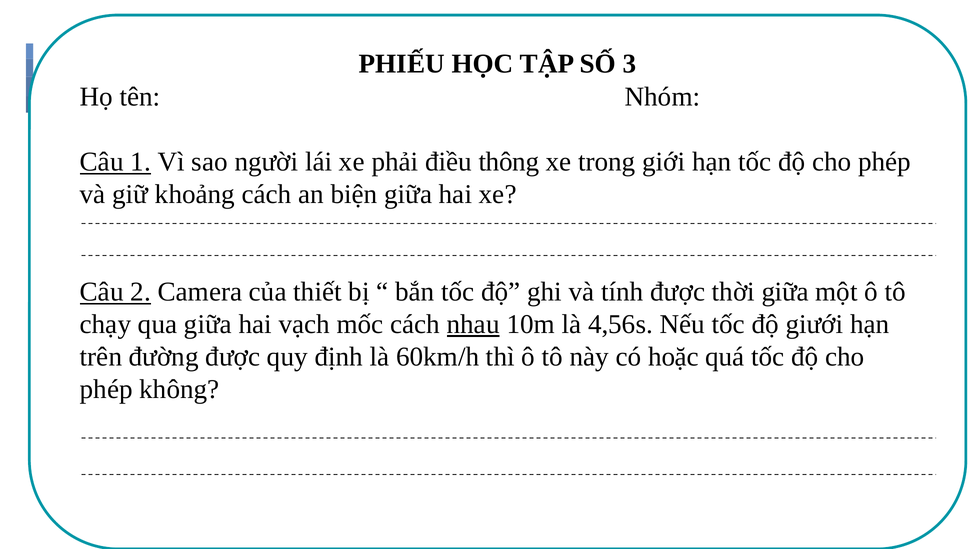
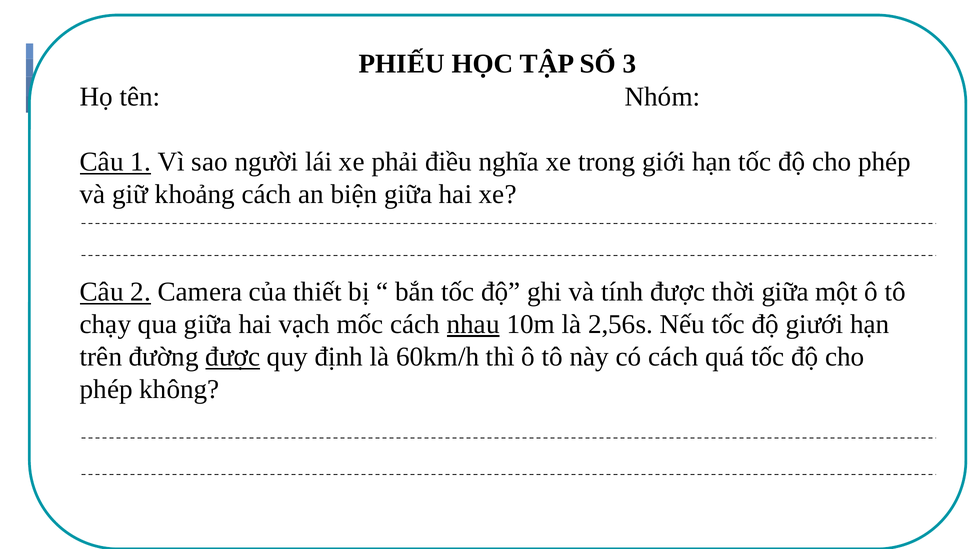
thông: thông -> nghĩa (509, 162)
4,56s: 4,56s -> 2,56s (620, 325)
được underline: none -> present (233, 357)
có hoặc: hoặc -> cách (673, 357)
